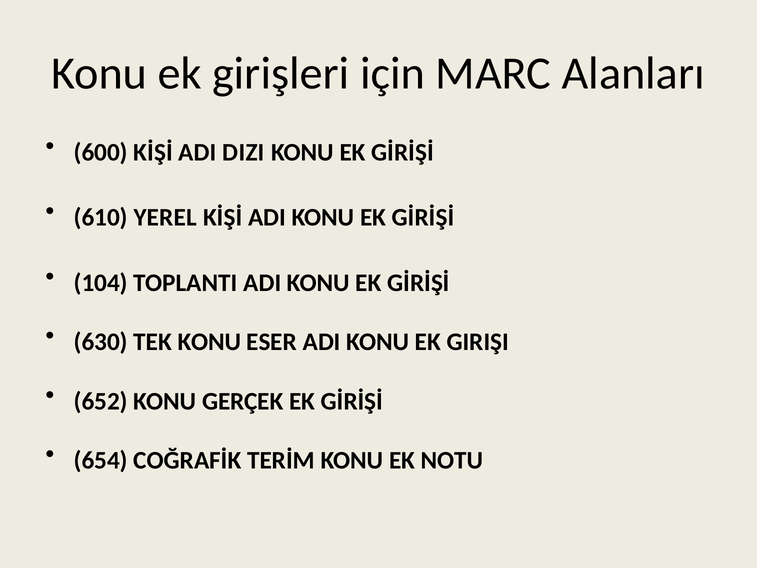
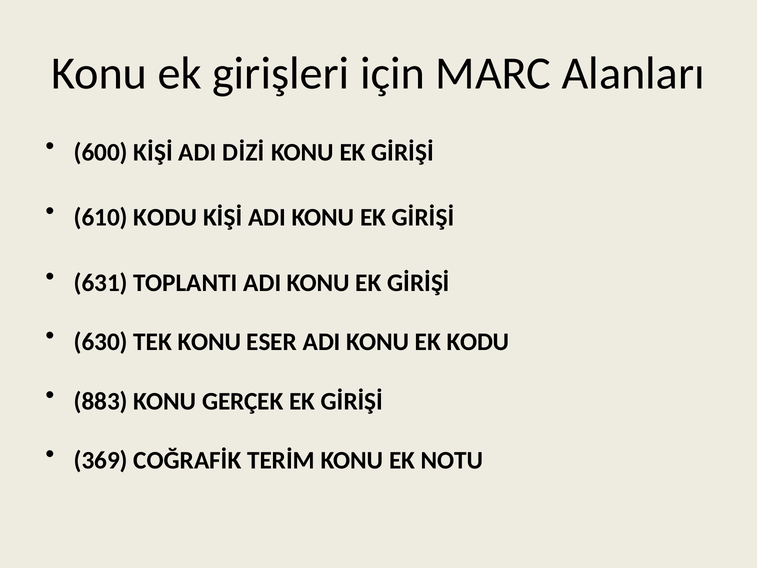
DIZI: DIZI -> DİZİ (244, 152)
610 YEREL: YEREL -> KODU (165, 217)
104: 104 -> 631 (101, 283)
EK GIRIŞI: GIRIŞI -> KODU (478, 342)
652: 652 -> 883 (101, 401)
654: 654 -> 369 (101, 460)
